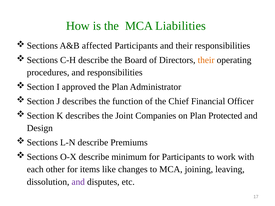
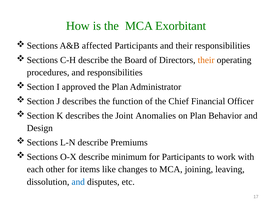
Liabilities: Liabilities -> Exorbitant (181, 26)
Companies: Companies -> Anomalies (156, 116)
Protected: Protected -> Behavior (225, 116)
and colour: purple -> blue (78, 182)
